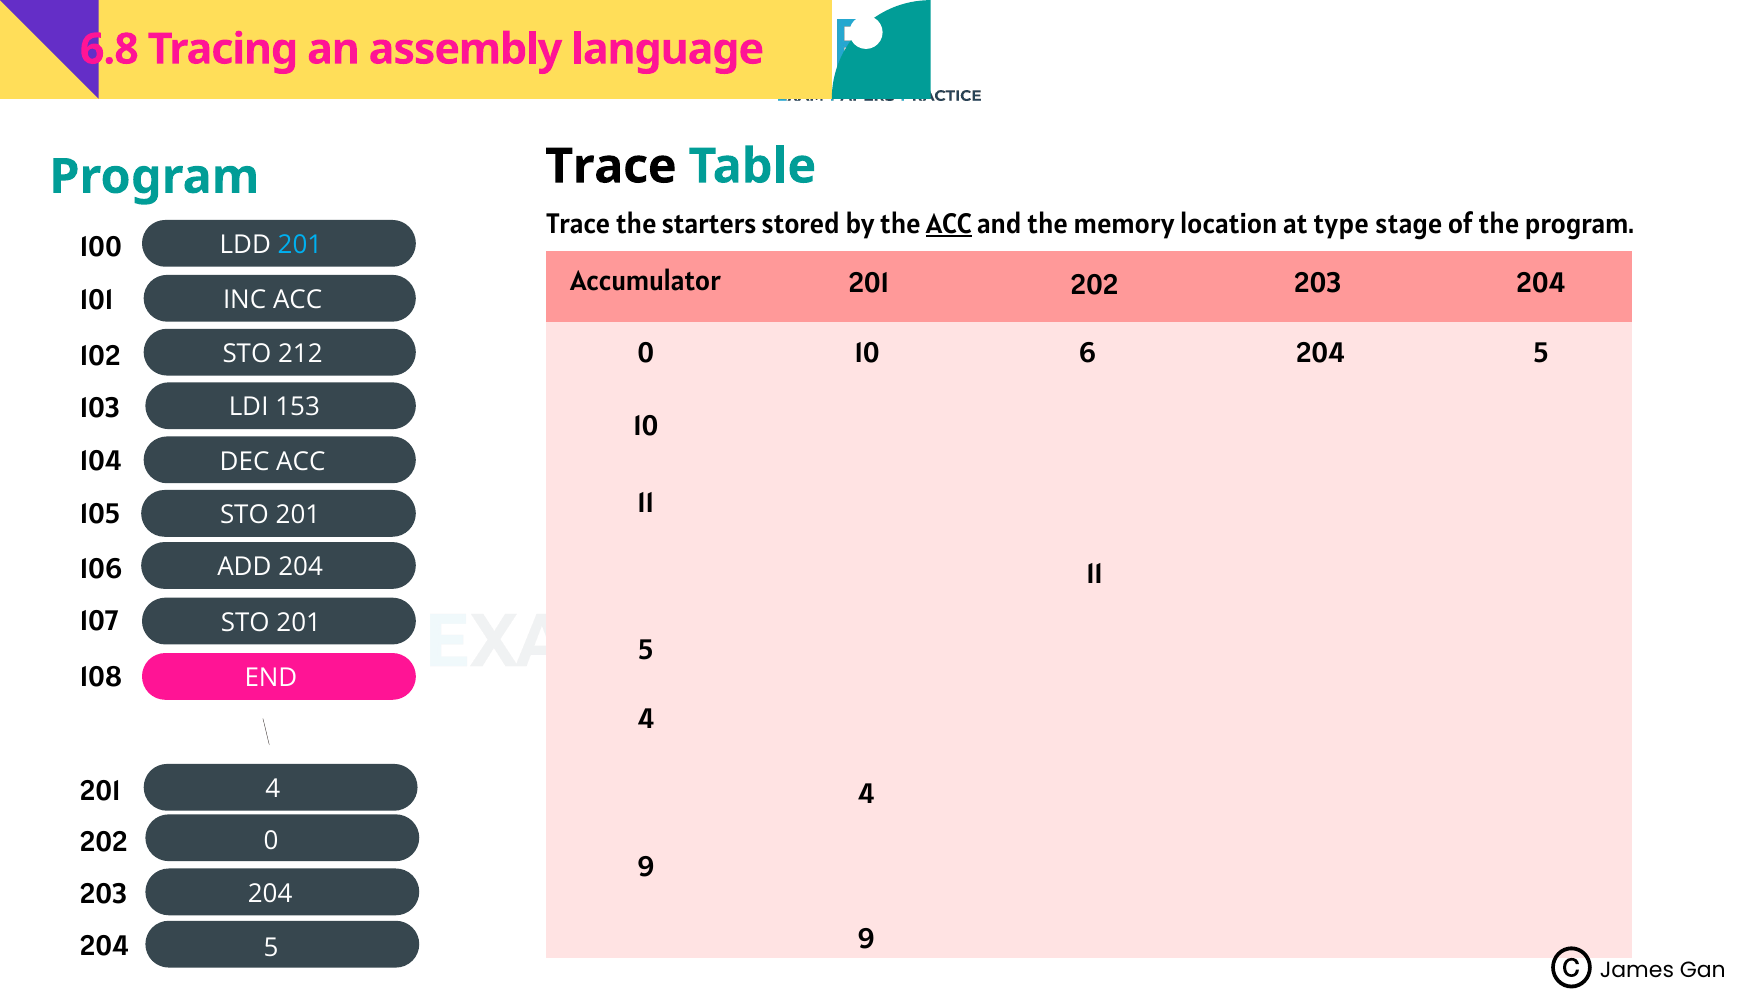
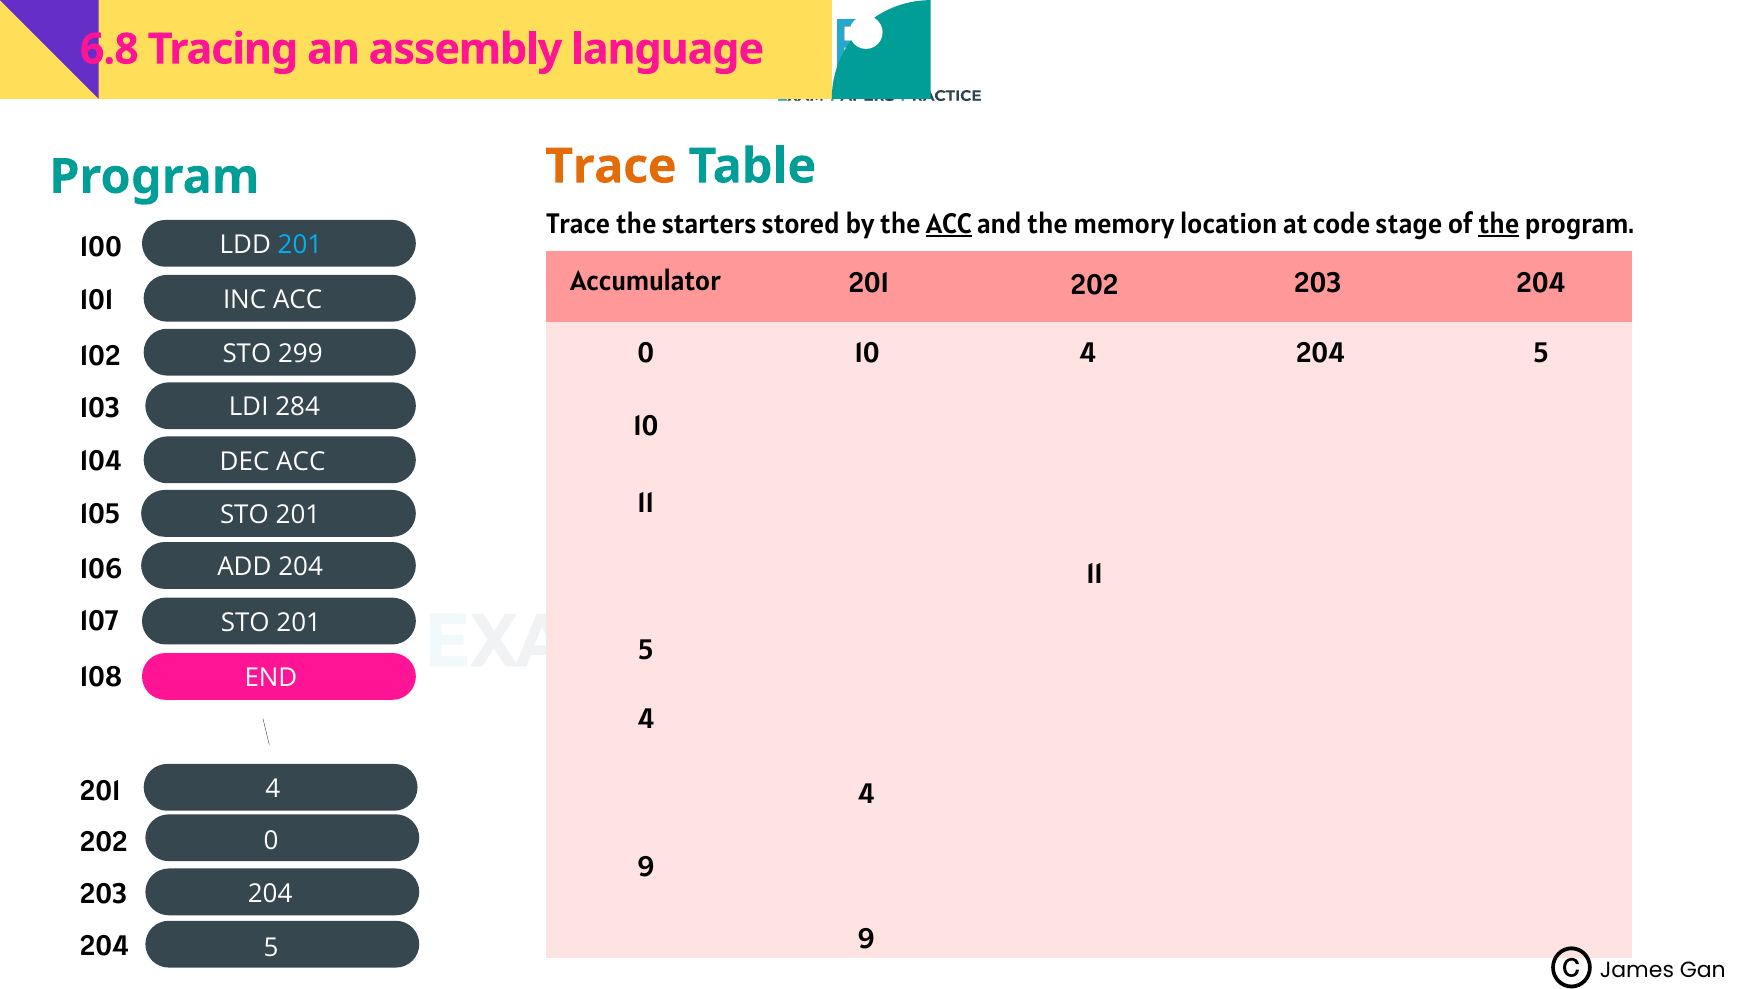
Trace colour: black -> orange (611, 166)
type: type -> code (1342, 224)
the underline: none -> present (1499, 224)
10 6: 6 -> 4 (1087, 353)
212: 212 -> 299 (300, 354)
153: 153 -> 284 (298, 408)
